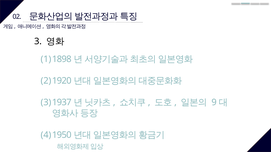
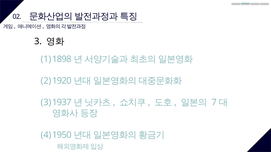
9: 9 -> 7 (214, 103)
